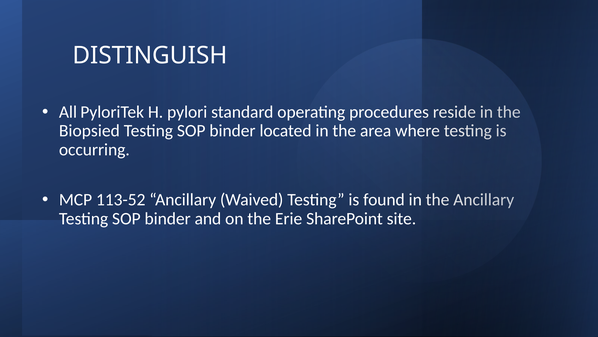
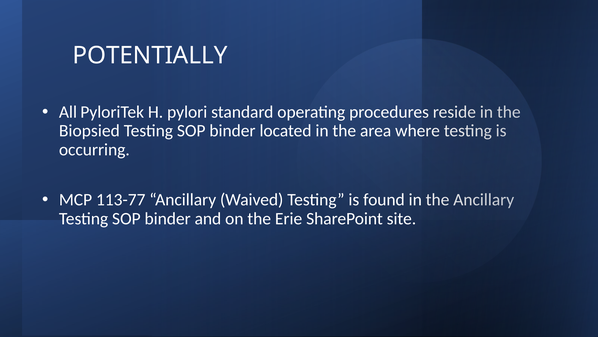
DISTINGUISH: DISTINGUISH -> POTENTIALLY (150, 55)
113-52: 113-52 -> 113-77 (121, 199)
